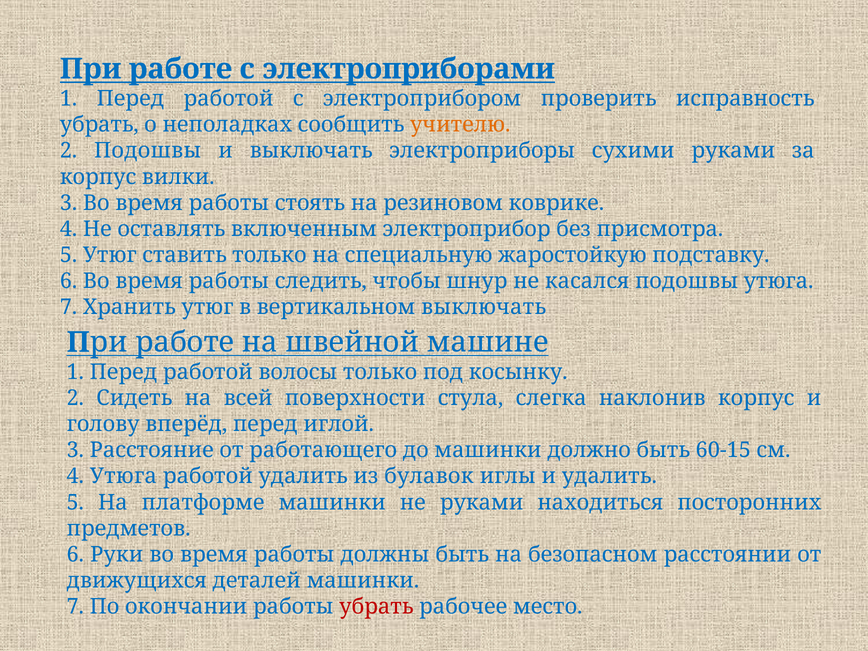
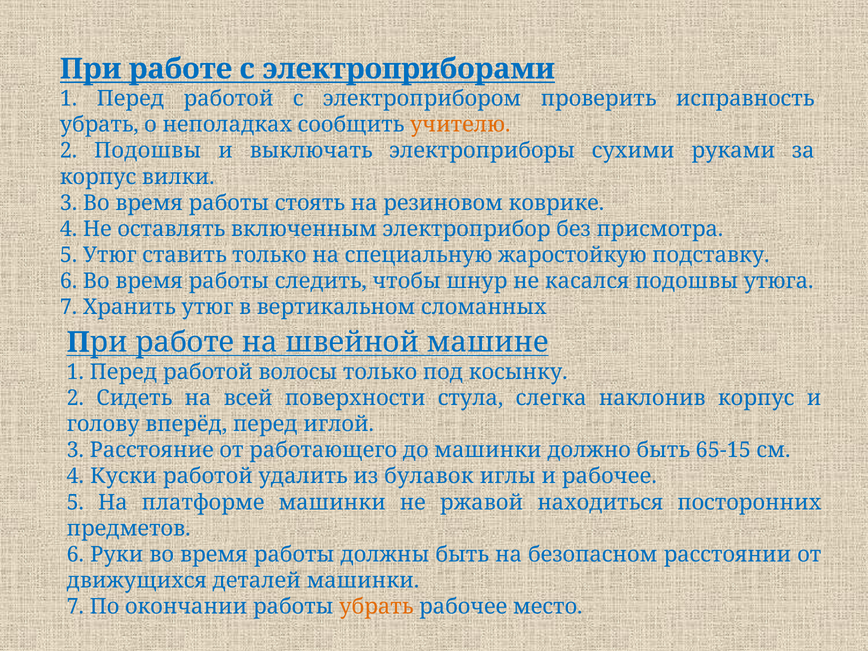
вертикальном выключать: выключать -> сломанных (484, 307)
60-15: 60-15 -> 65-15 (723, 450)
4 Утюга: Утюга -> Куски (123, 476)
и удалить: удалить -> рабочее (609, 476)
не руками: руками -> ржавой (482, 502)
убрать colour: red -> orange (376, 607)
